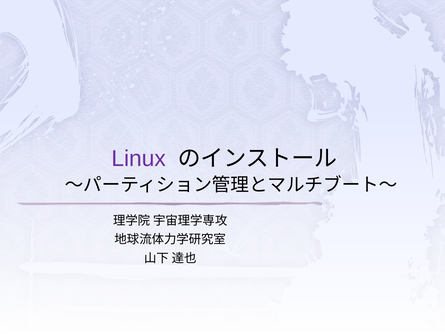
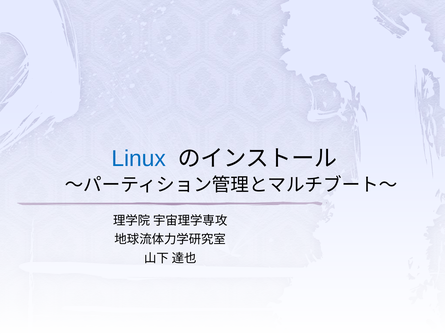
Linux colour: purple -> blue (139, 158)
